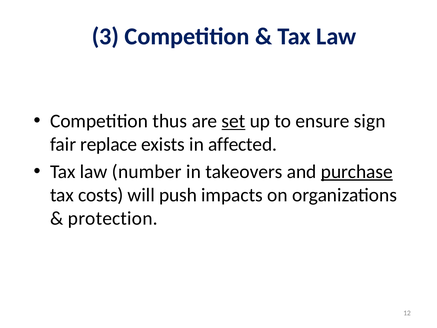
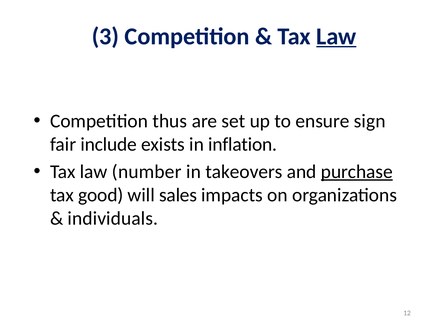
Law underline: none -> present (336, 36)
set underline: present -> none (233, 121)
replace: replace -> include (109, 144)
affected: affected -> inflation (243, 144)
costs: costs -> good (101, 195)
push: push -> sales (178, 195)
protection: protection -> individuals (113, 218)
